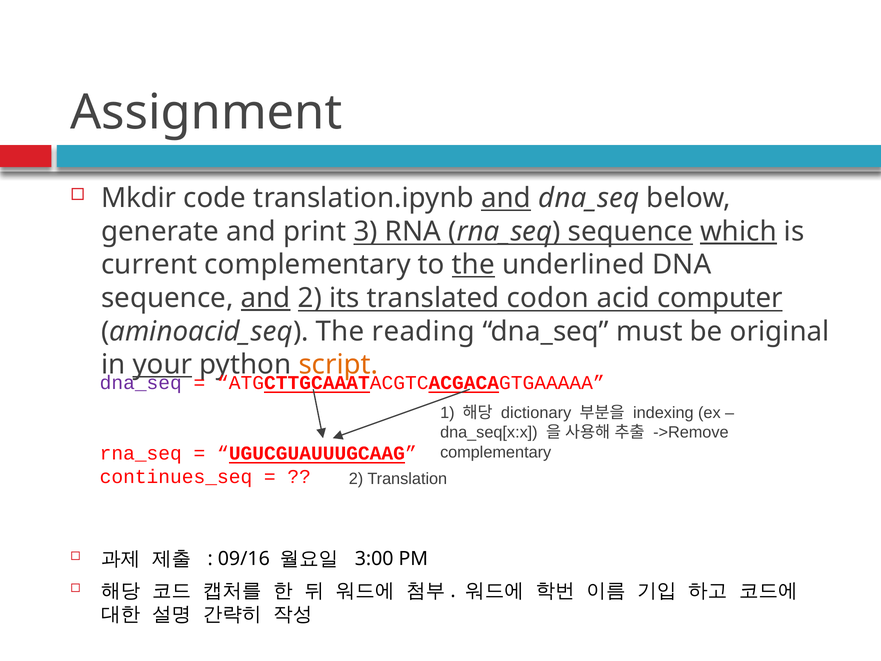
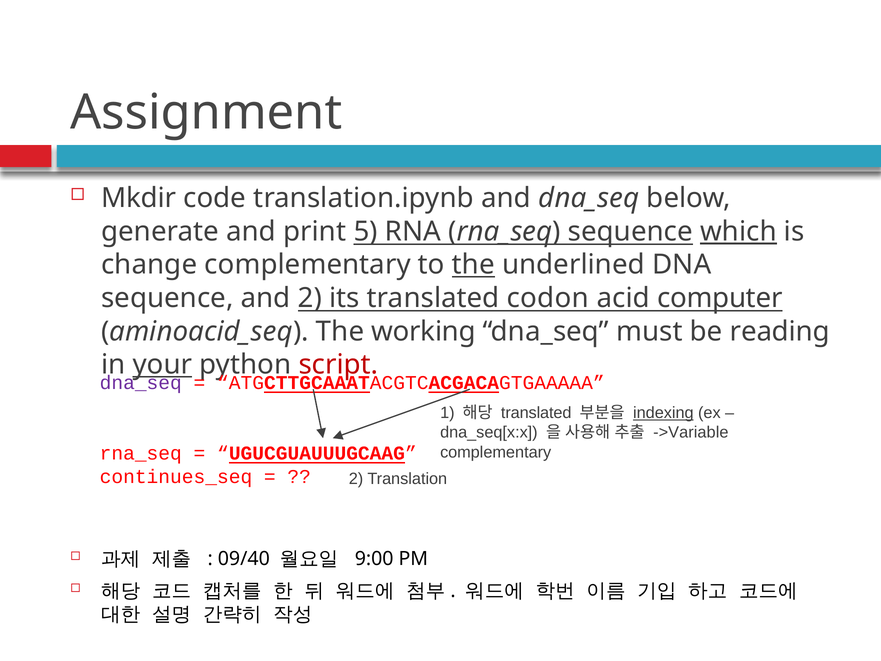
and underline: present -> none (506, 198)
3: 3 -> 5 (366, 231)
current: current -> change (149, 265)
and underline: present -> none (266, 298)
reading: reading -> working (424, 331)
original: original -> reading (780, 331)
script colour: orange -> red (338, 365)
dictionary: dictionary -> translated (536, 413)
indexing underline: none -> present (663, 413)
->Remove: ->Remove -> ->Variable (691, 432)
09/16: 09/16 -> 09/40 (244, 559)
3:00: 3:00 -> 9:00 (374, 559)
